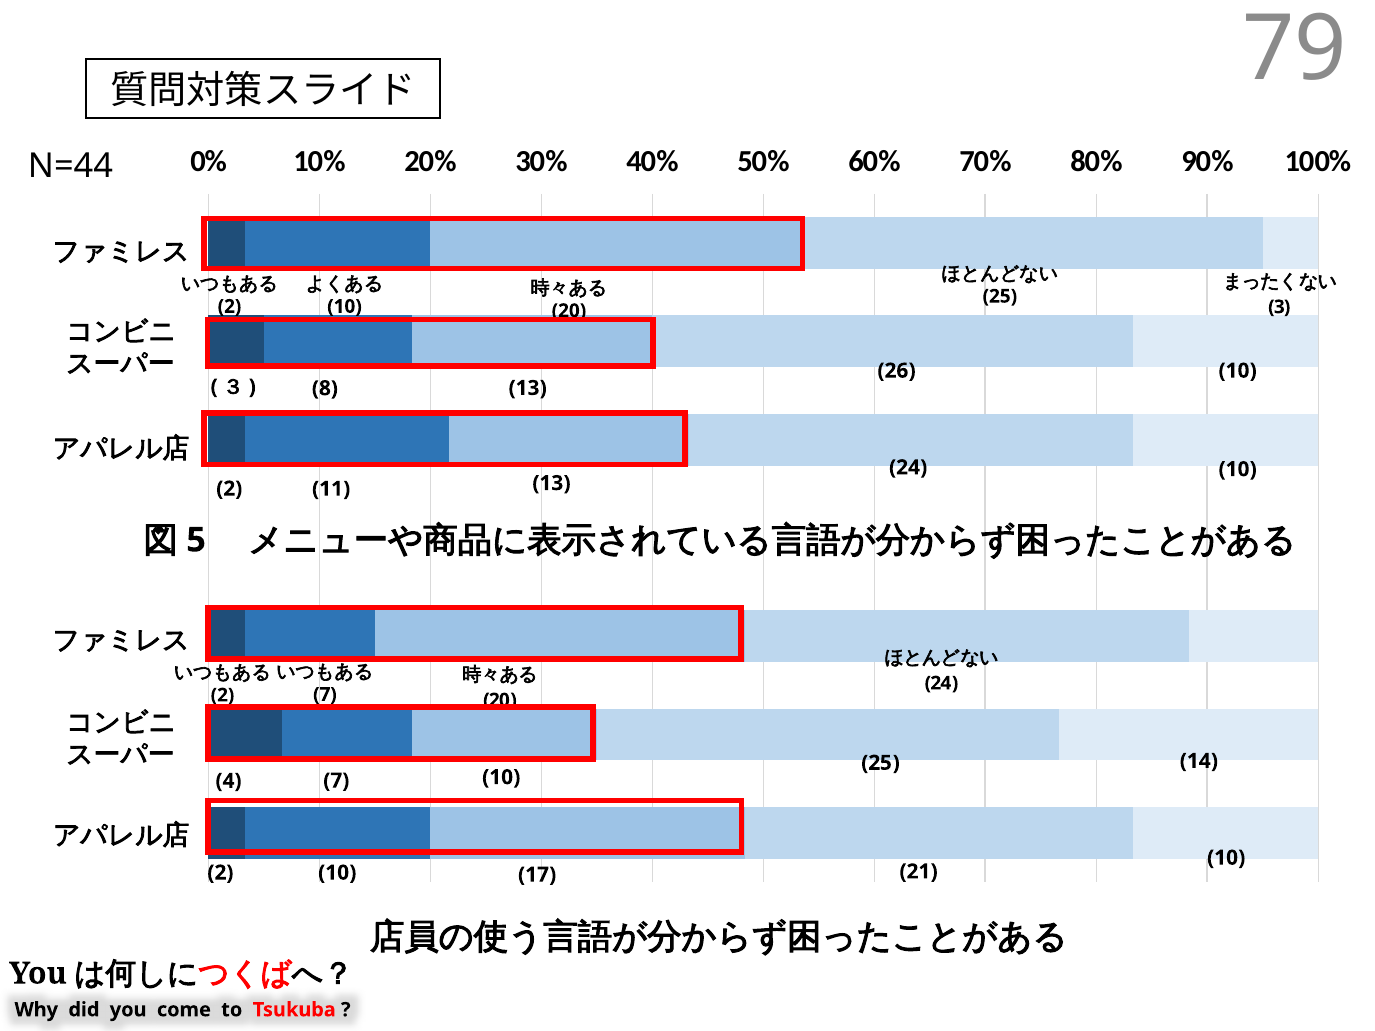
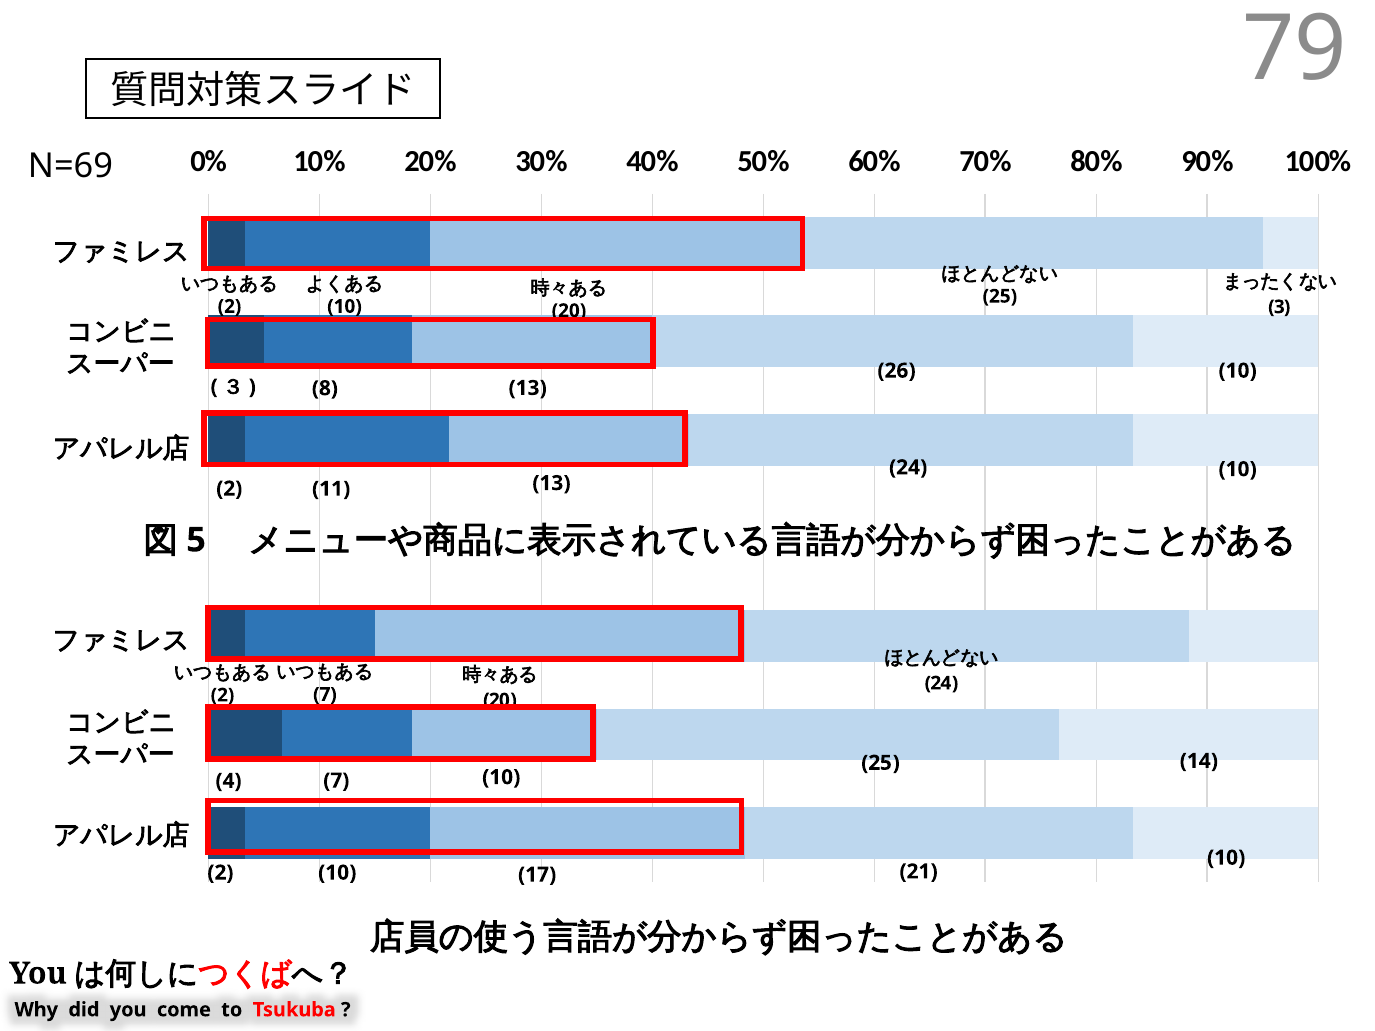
N=44: N=44 -> N=69 (70, 167)
